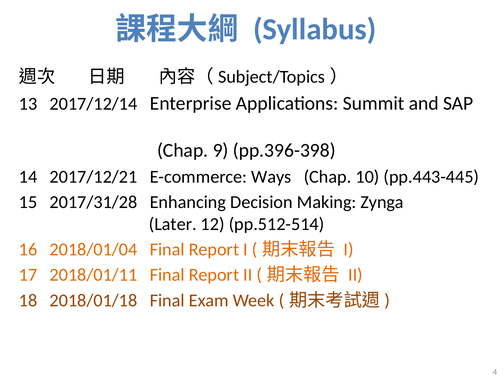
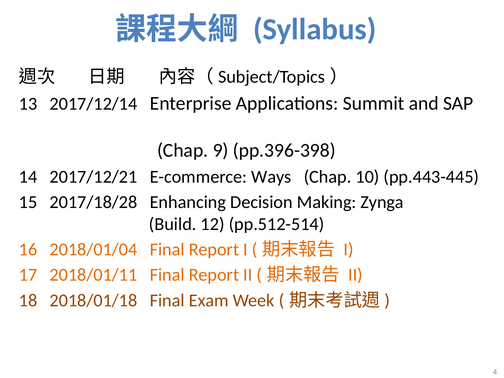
2017/31/28: 2017/31/28 -> 2017/18/28 (94, 202)
Later: Later -> Build (173, 224)
